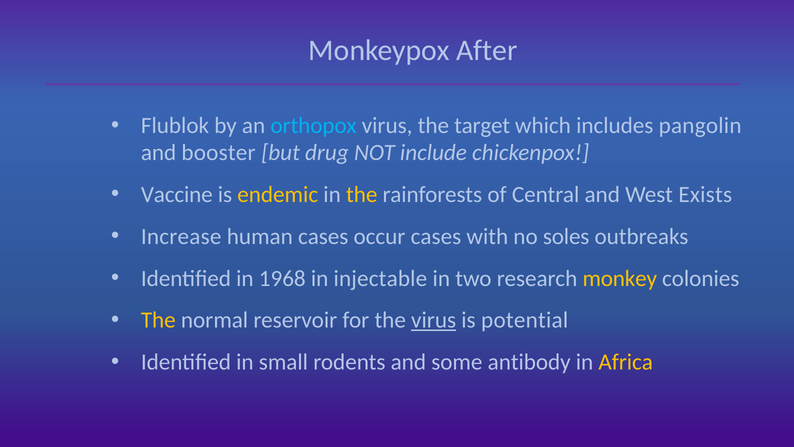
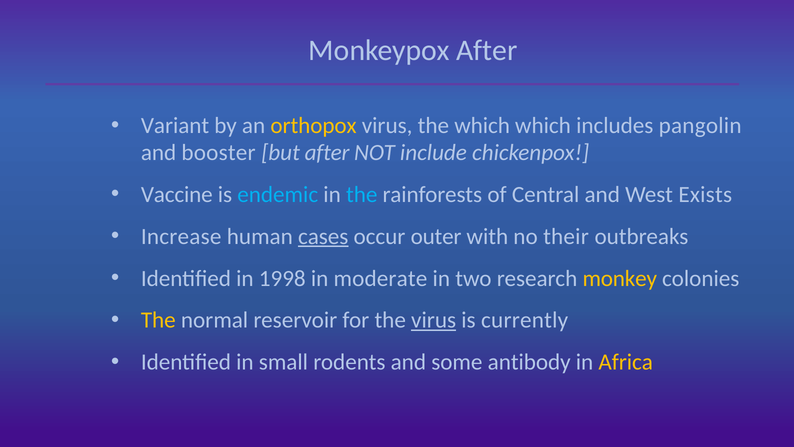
Flublok: Flublok -> Variant (175, 126)
orthopox colour: light blue -> yellow (314, 126)
the target: target -> which (482, 126)
but drug: drug -> after (327, 153)
endemic colour: yellow -> light blue (278, 194)
the colour: yellow -> light blue (362, 194)
cases underline: none -> present (323, 236)
occur cases: cases -> outer (436, 236)
soles: soles -> their (566, 236)
1968: 1968 -> 1998 (282, 278)
injectable: injectable -> moderate (380, 278)
potential: potential -> currently (525, 320)
